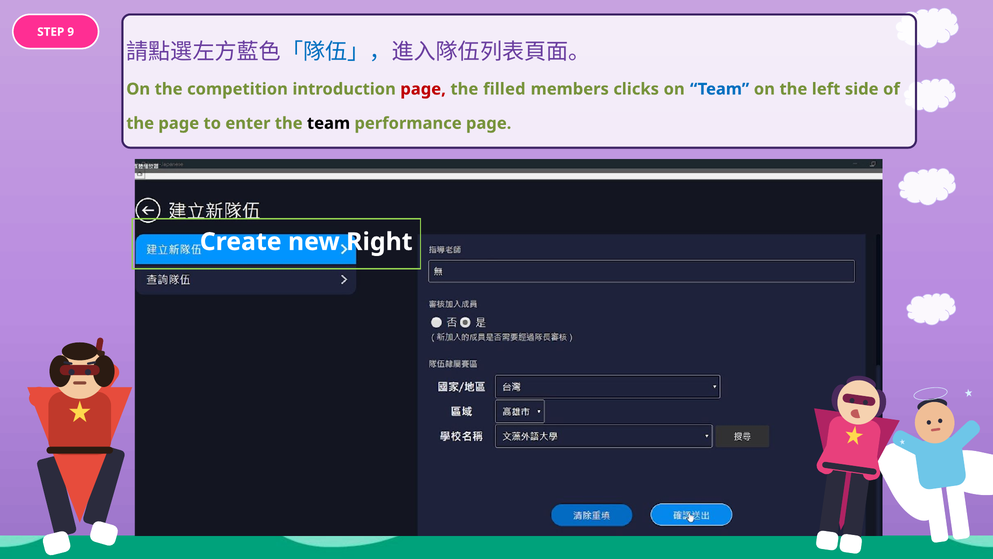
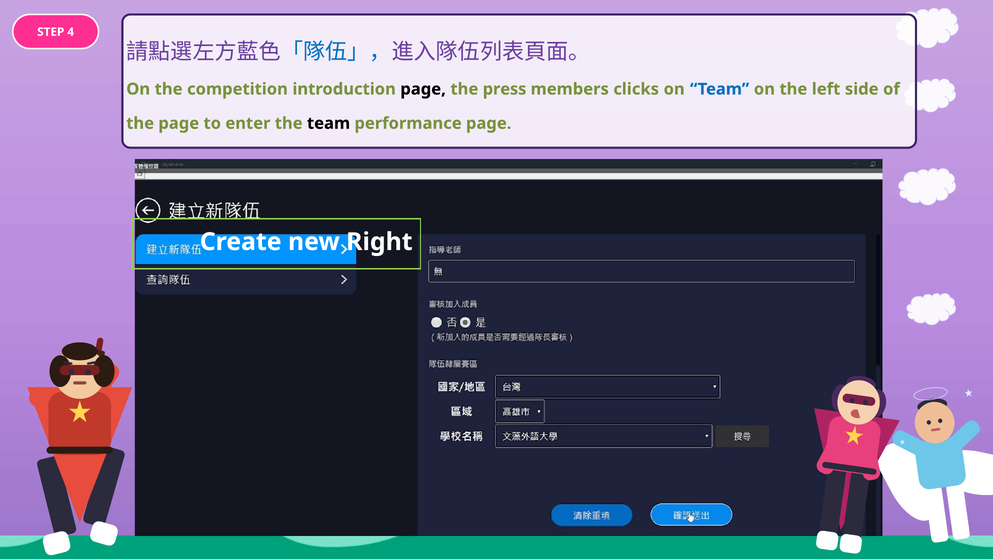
9: 9 -> 4 (71, 32)
page colour: red -> black (423, 89)
filled: filled -> press (505, 89)
